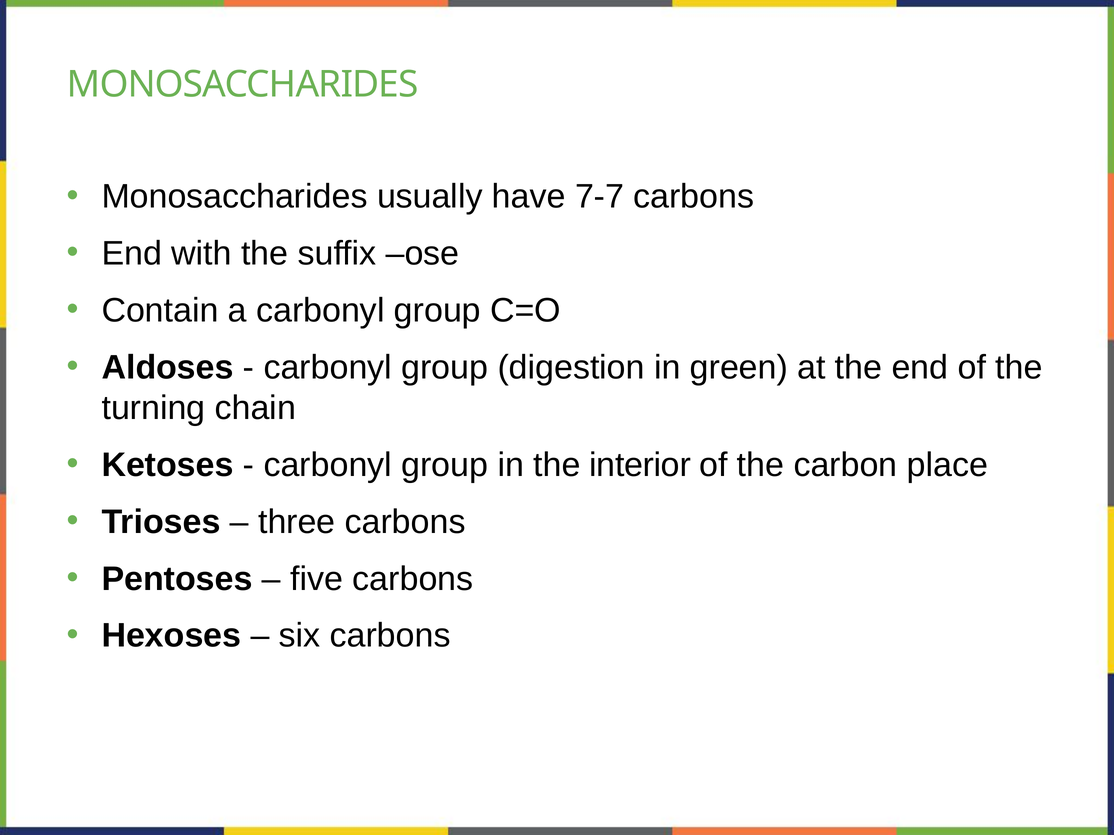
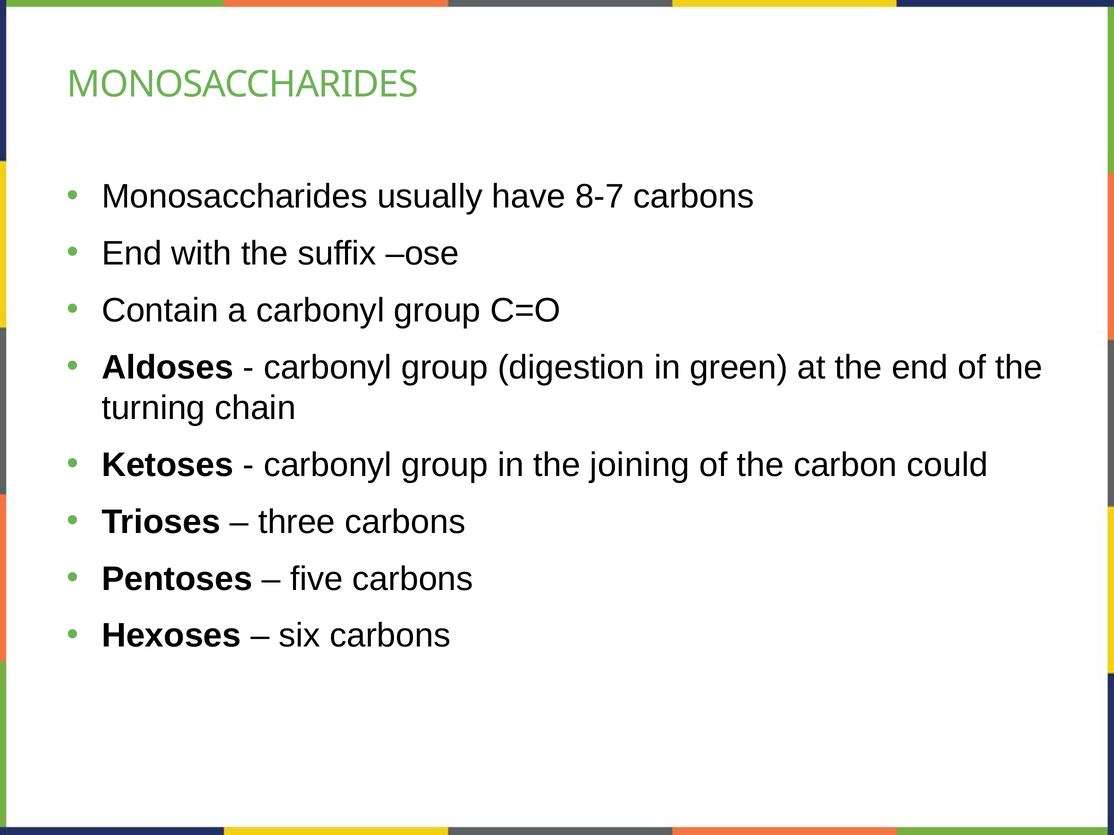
7-7: 7-7 -> 8-7 (600, 197)
interior: interior -> joining (640, 465)
place: place -> could (947, 465)
